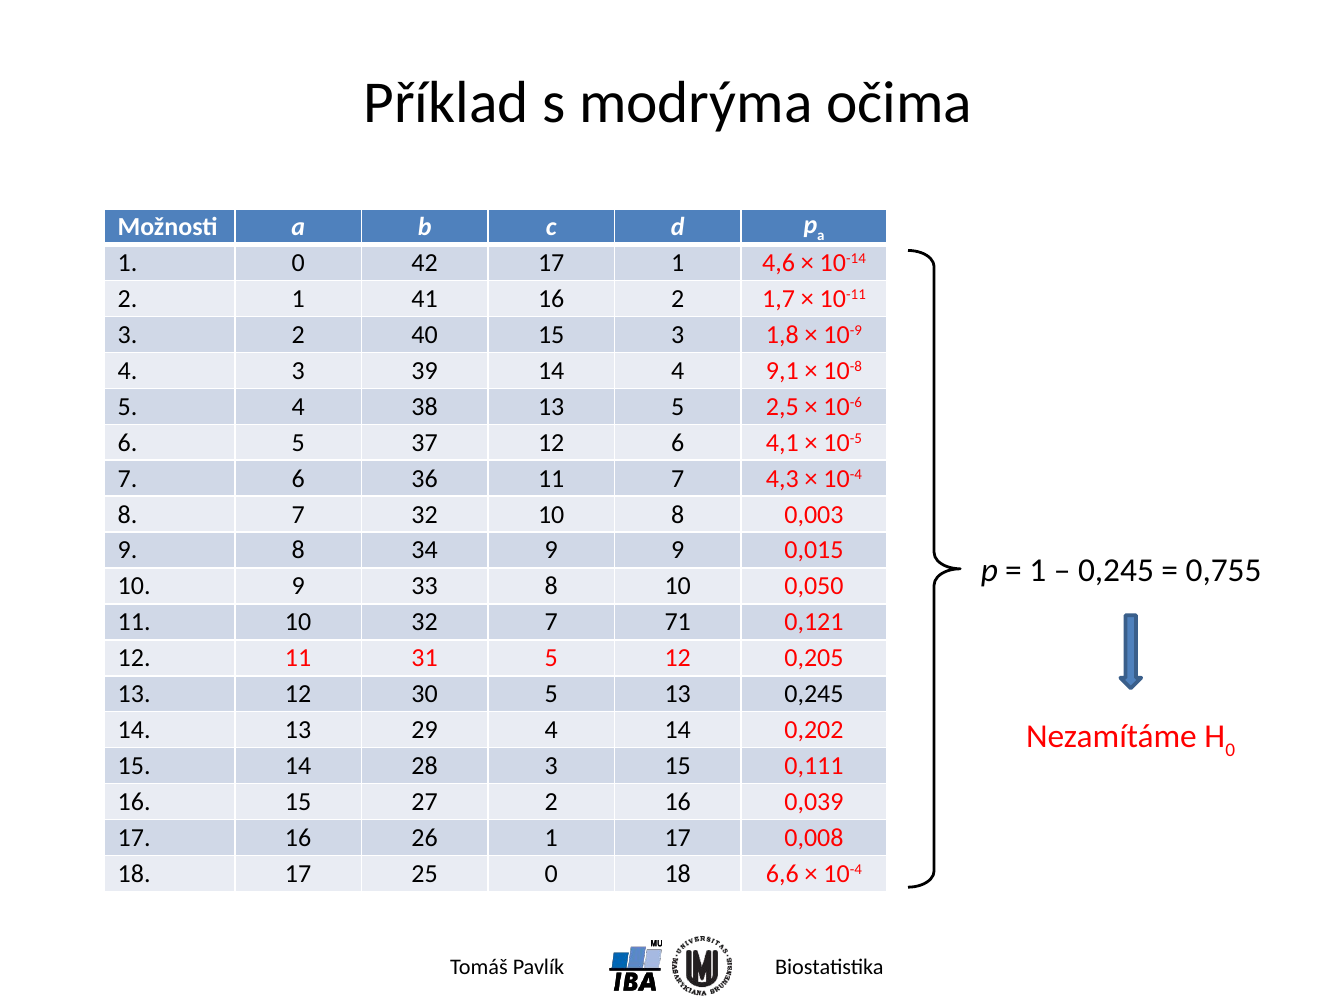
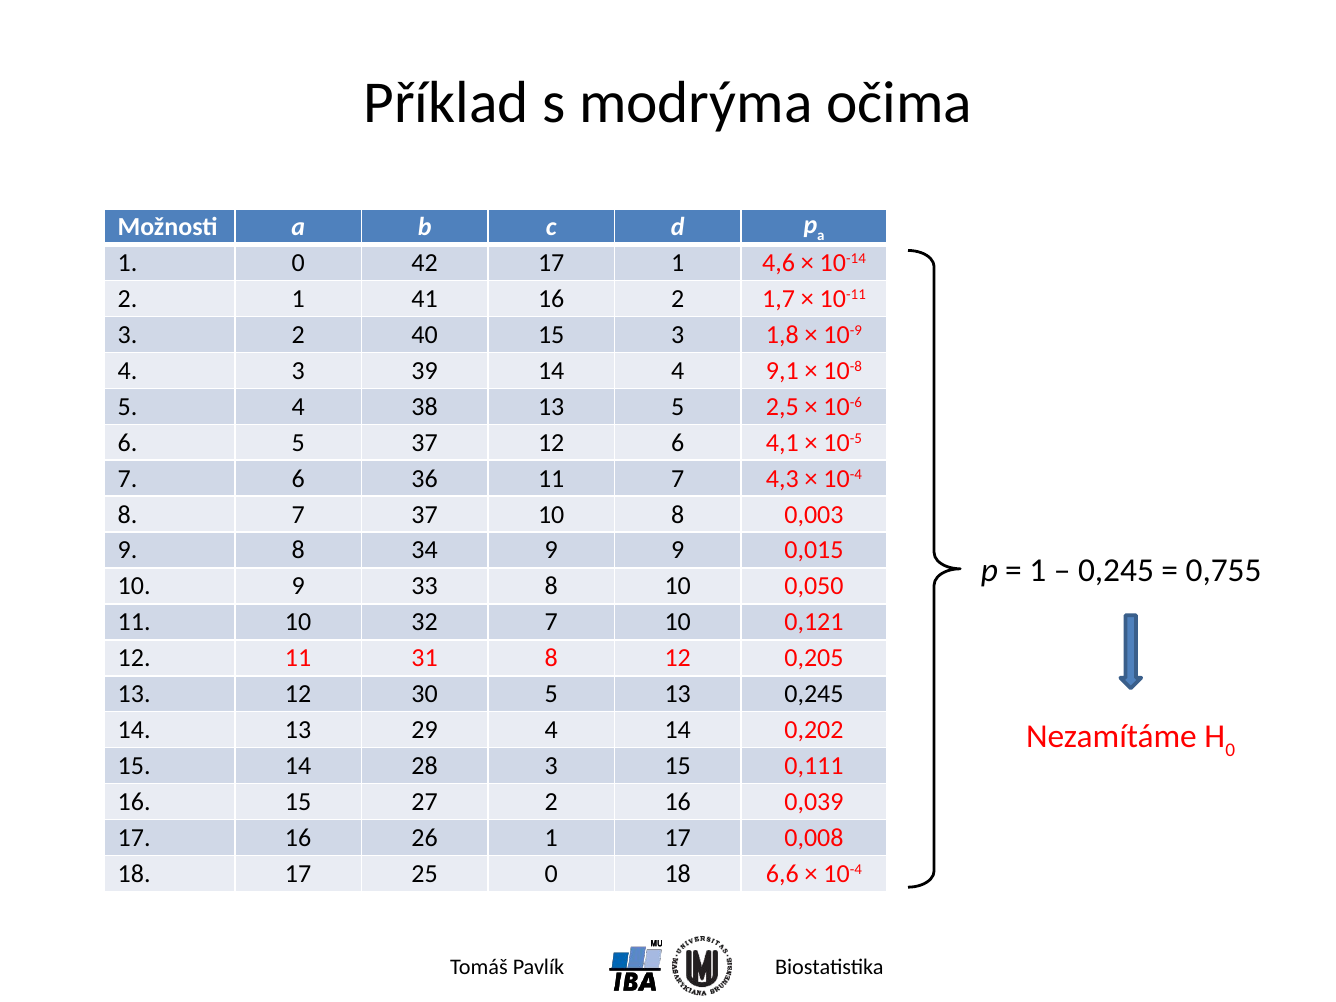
7 32: 32 -> 37 (425, 514)
7 71: 71 -> 10 (678, 622)
31 5: 5 -> 8 (551, 658)
